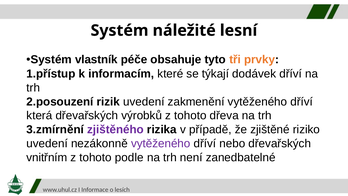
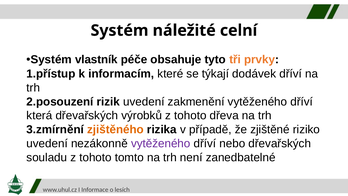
lesní: lesní -> celní (239, 30)
zjištěného colour: purple -> orange (115, 129)
vnitřním: vnitřním -> souladu (47, 157)
podle: podle -> tomto (129, 157)
